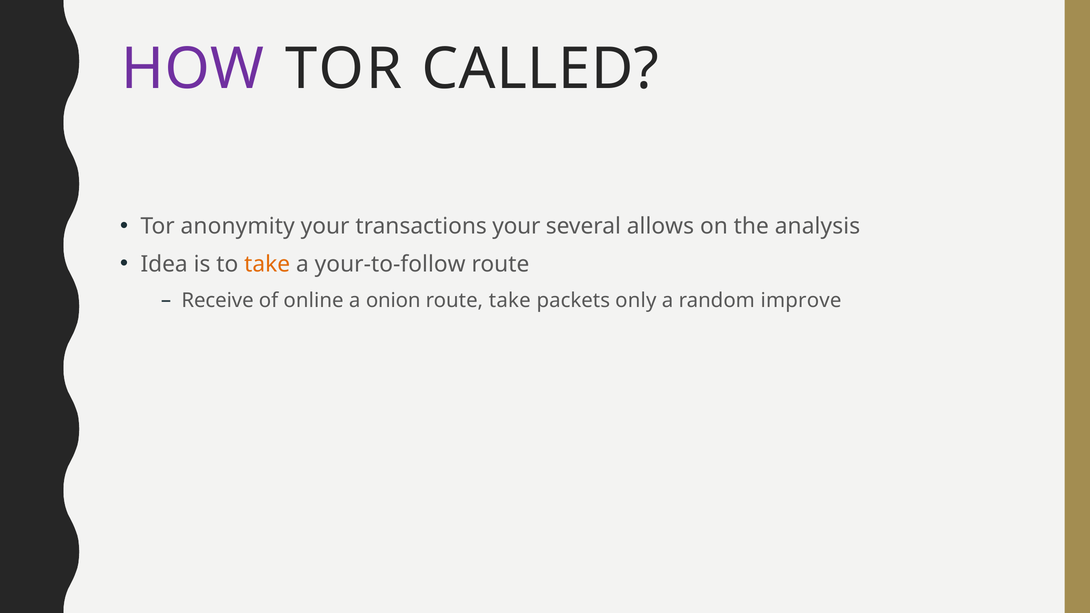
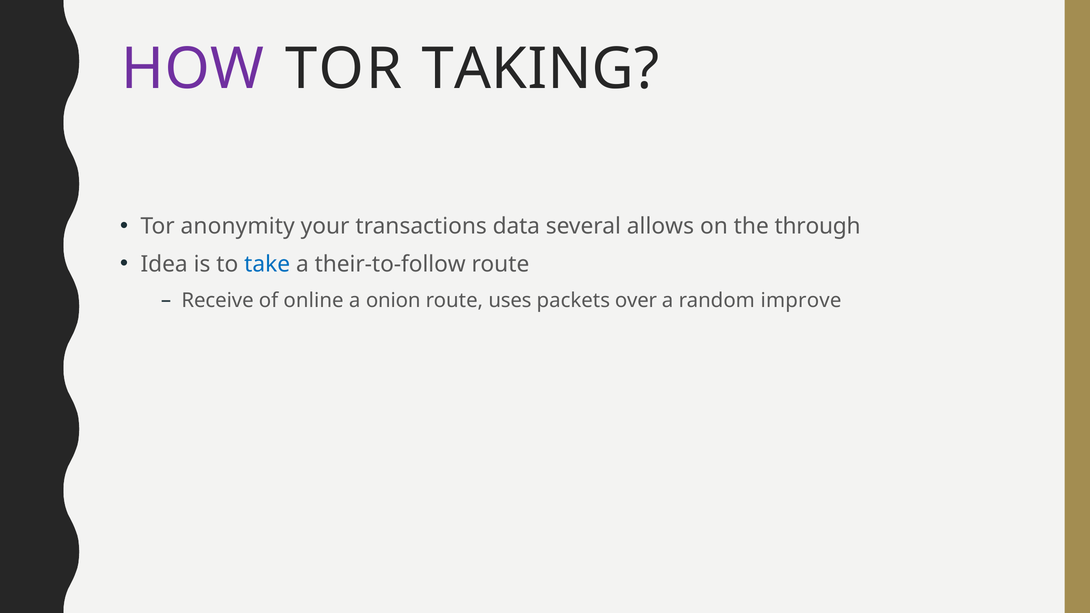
CALLED: CALLED -> TAKING (541, 69)
transactions your: your -> data (516, 226)
analysis: analysis -> through (818, 226)
take colour: orange -> blue (267, 264)
your-to-follow: your-to-follow -> their-to-follow (390, 264)
route take: take -> uses (510, 300)
only: only -> over (636, 300)
